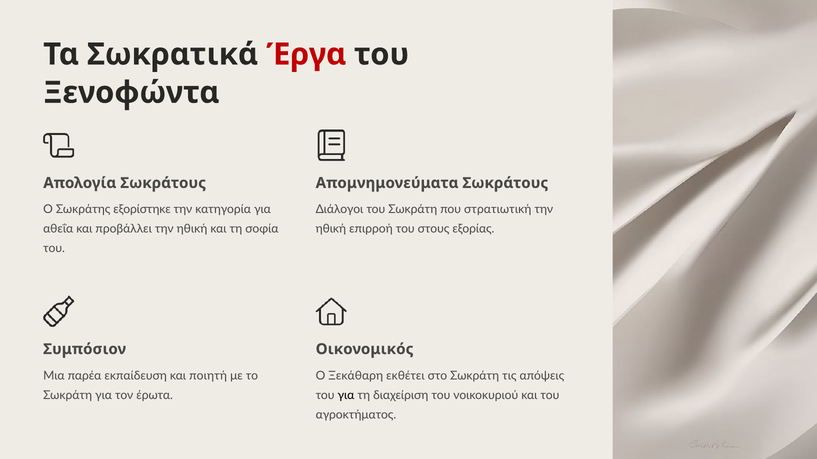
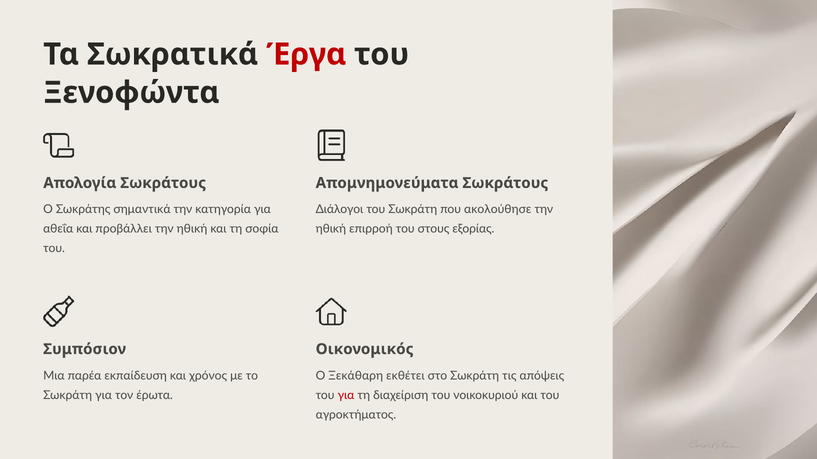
εξορίστηκε: εξορίστηκε -> σημαντικά (142, 210)
στρατιωτική: στρατιωτική -> ακολούθησε (498, 210)
ποιητή: ποιητή -> χρόνος (208, 376)
για colour: black -> red (346, 396)
